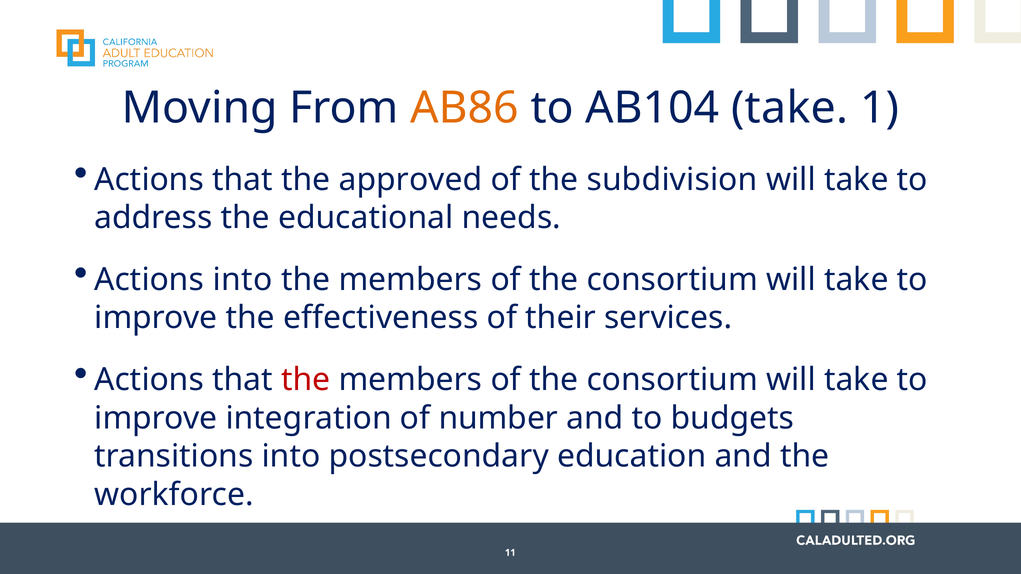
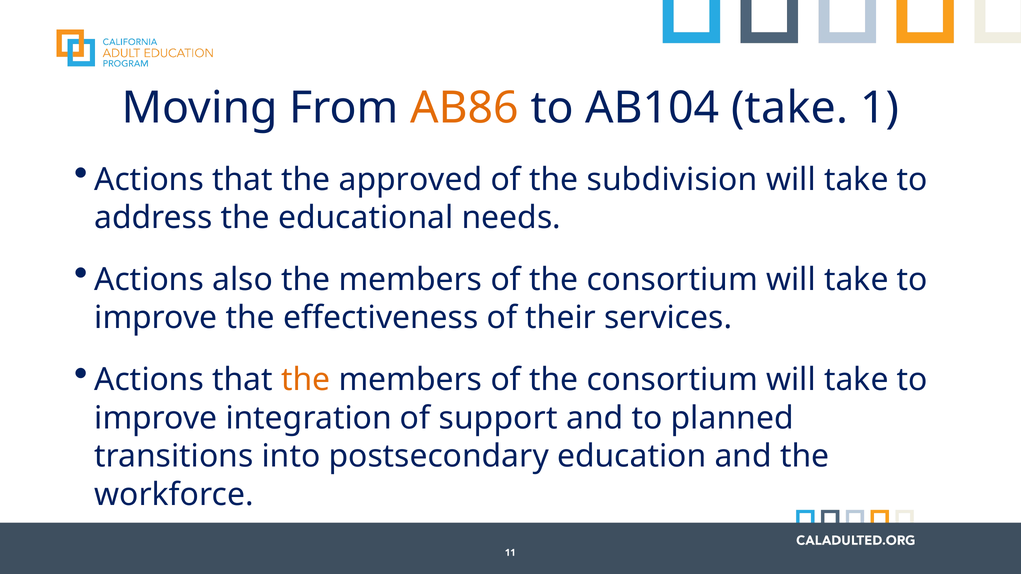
Actions into: into -> also (243, 280)
the colour: red -> orange (306, 380)
number: number -> support (498, 418)
budgets: budgets -> planned (732, 418)
